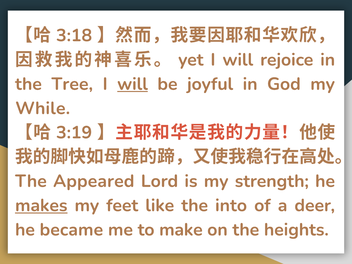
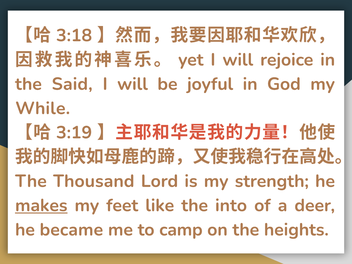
Tree: Tree -> Said (72, 84)
will underline: present -> none (133, 84)
Appeared: Appeared -> Thousand (94, 181)
make: make -> camp (181, 230)
